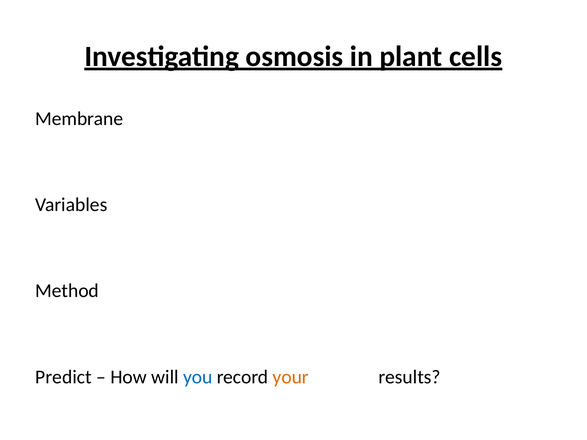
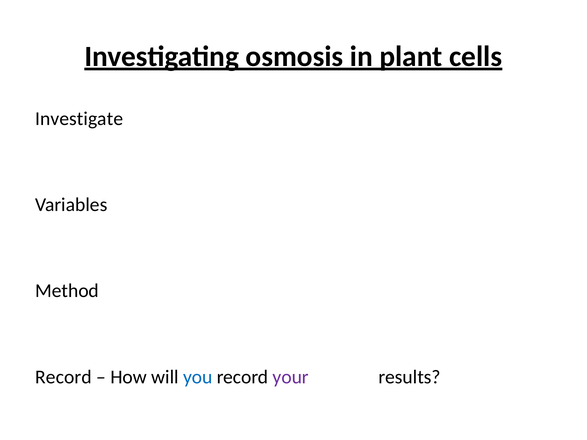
Membrane: Membrane -> Investigate (79, 119)
Predict: Predict -> Record (63, 377)
your colour: orange -> purple (291, 377)
